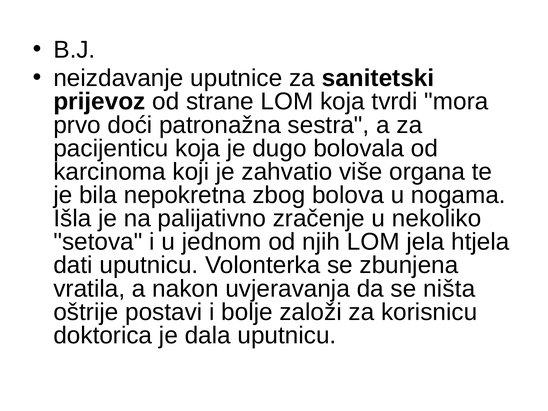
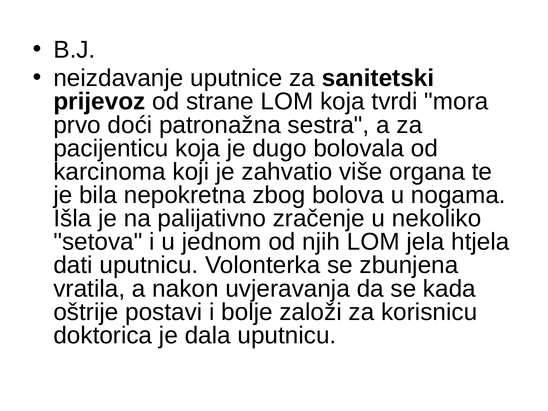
ništa: ništa -> kada (449, 289)
